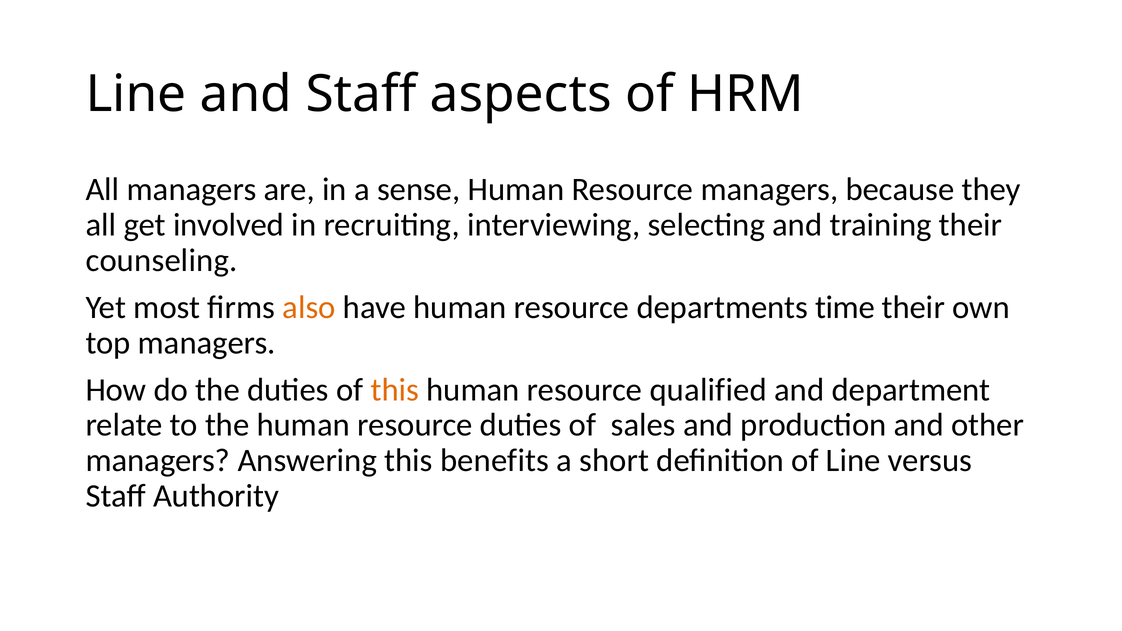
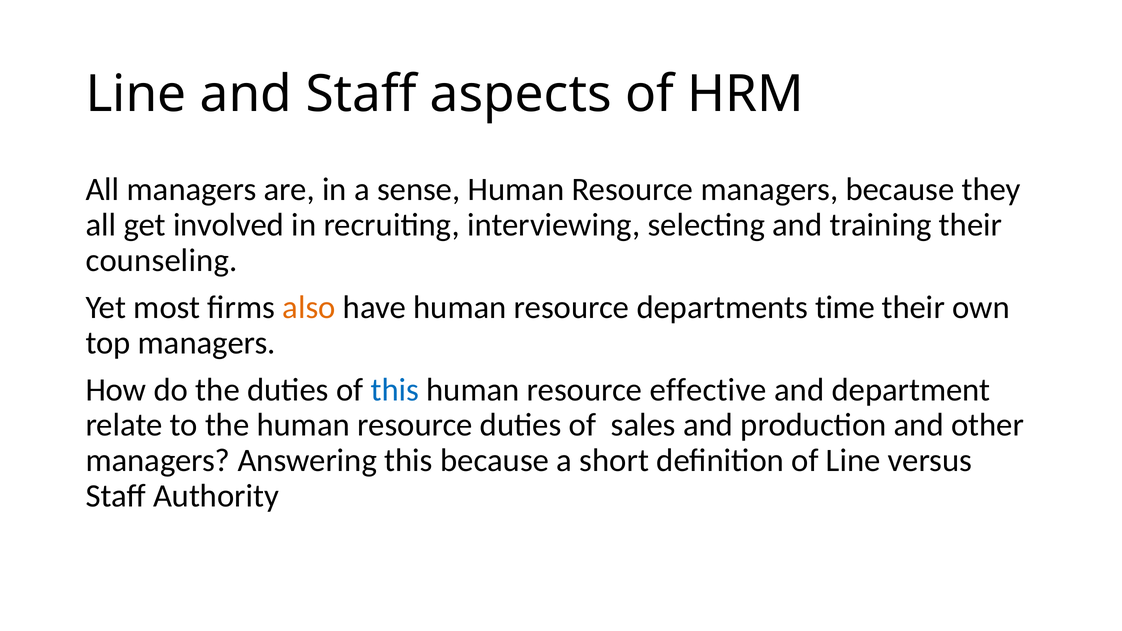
this colour: orange -> blue (395, 390)
qualified: qualified -> effective (708, 390)
this benefits: benefits -> because (495, 461)
